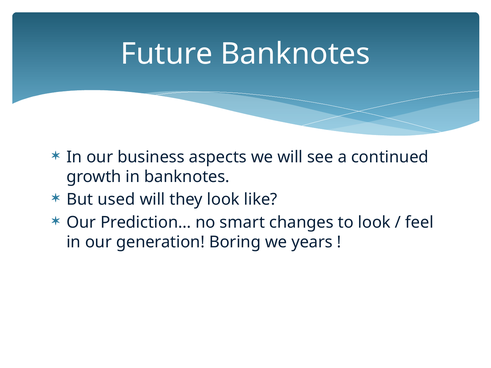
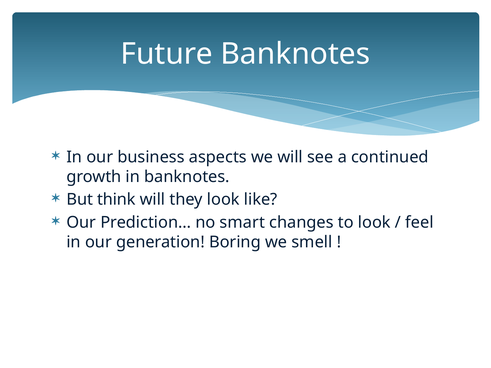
used: used -> think (116, 200)
years: years -> smell (312, 242)
